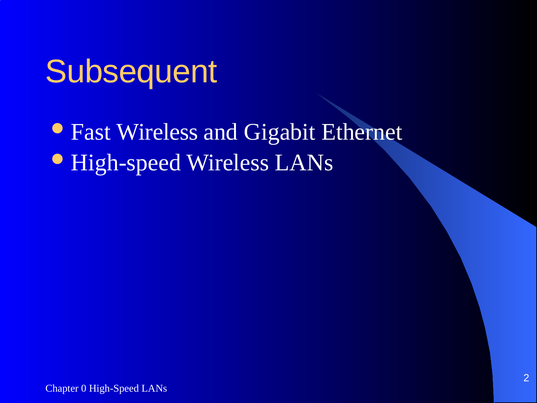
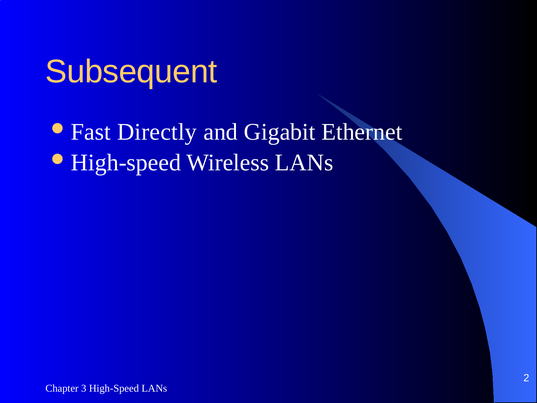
Wireless: Wireless -> Directly (157, 132)
0: 0 -> 3 (84, 388)
